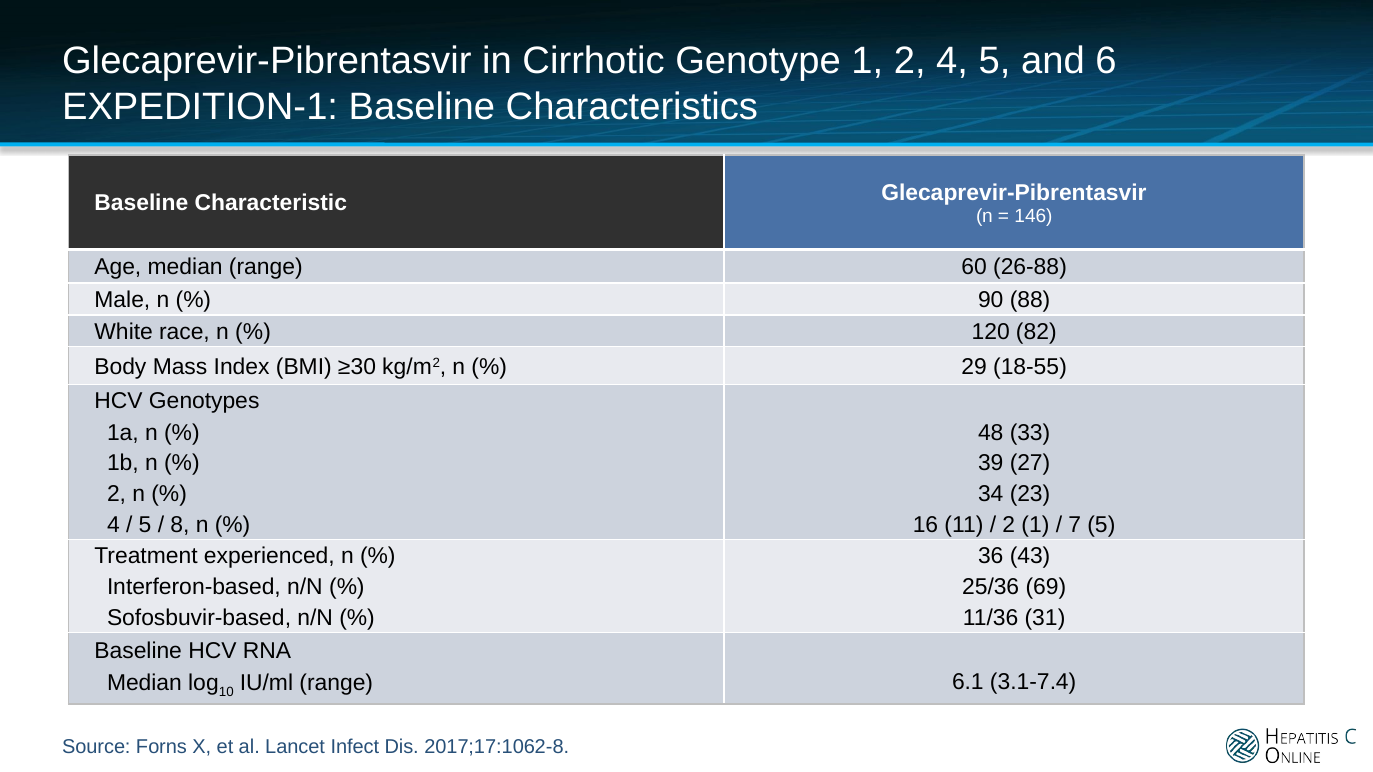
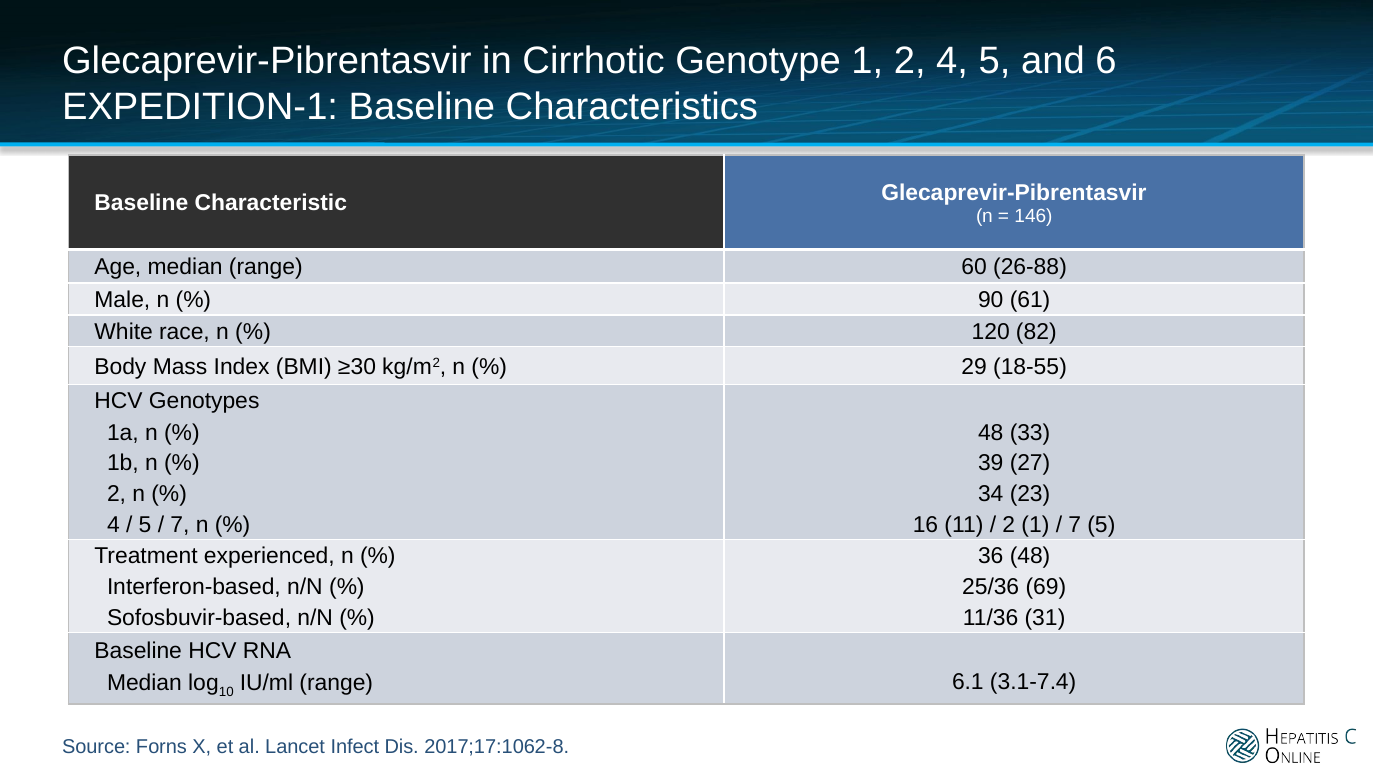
88: 88 -> 61 (1030, 300)
8: 8 -> 7 (180, 525)
36 43: 43 -> 48 (1030, 556)
